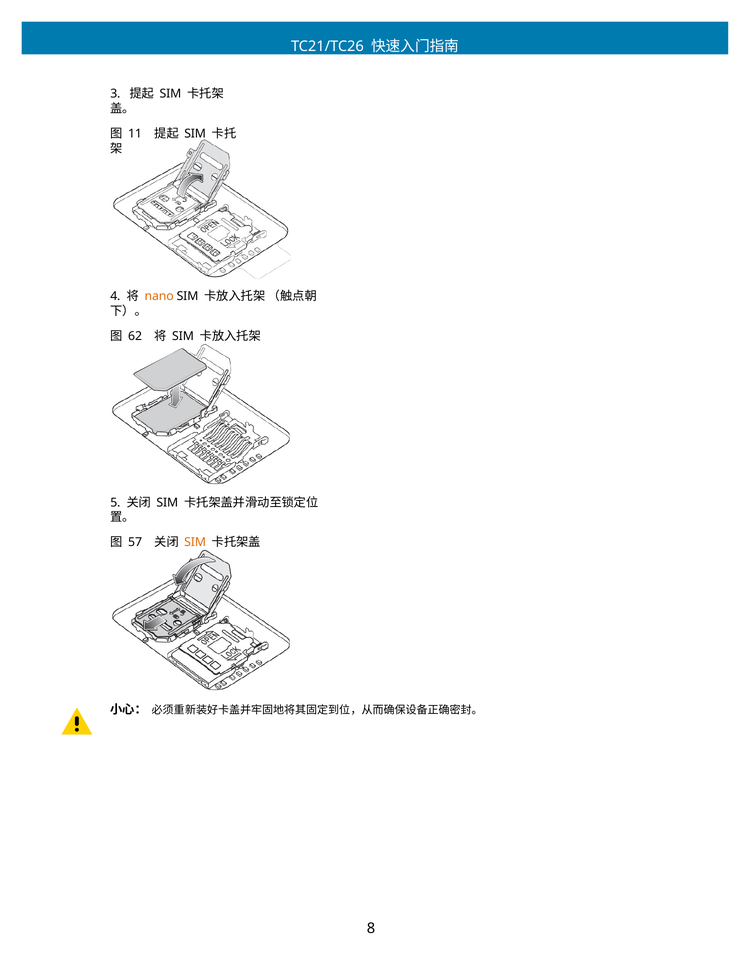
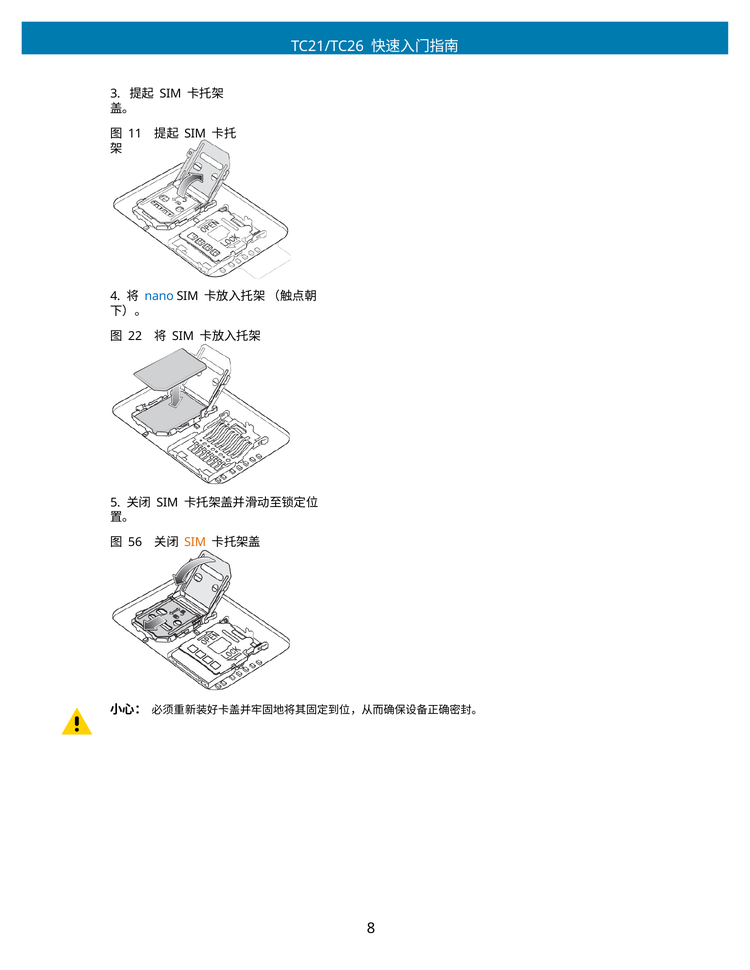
nano colour: orange -> blue (159, 297)
62: 62 -> 22 (135, 336)
57: 57 -> 56 (135, 543)
